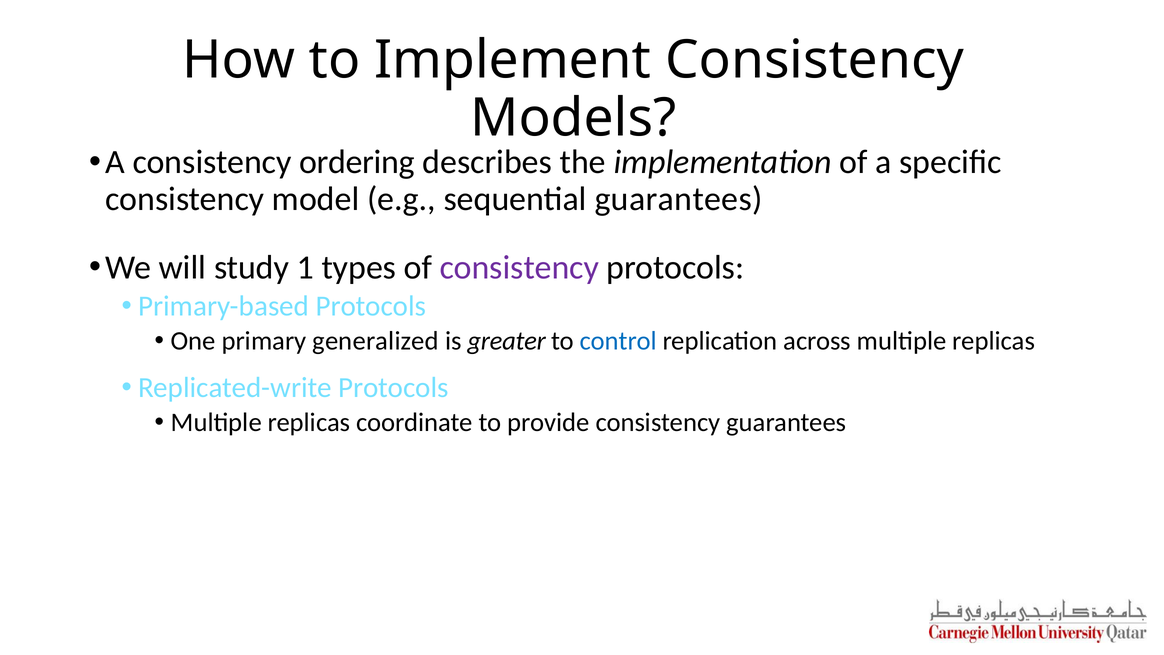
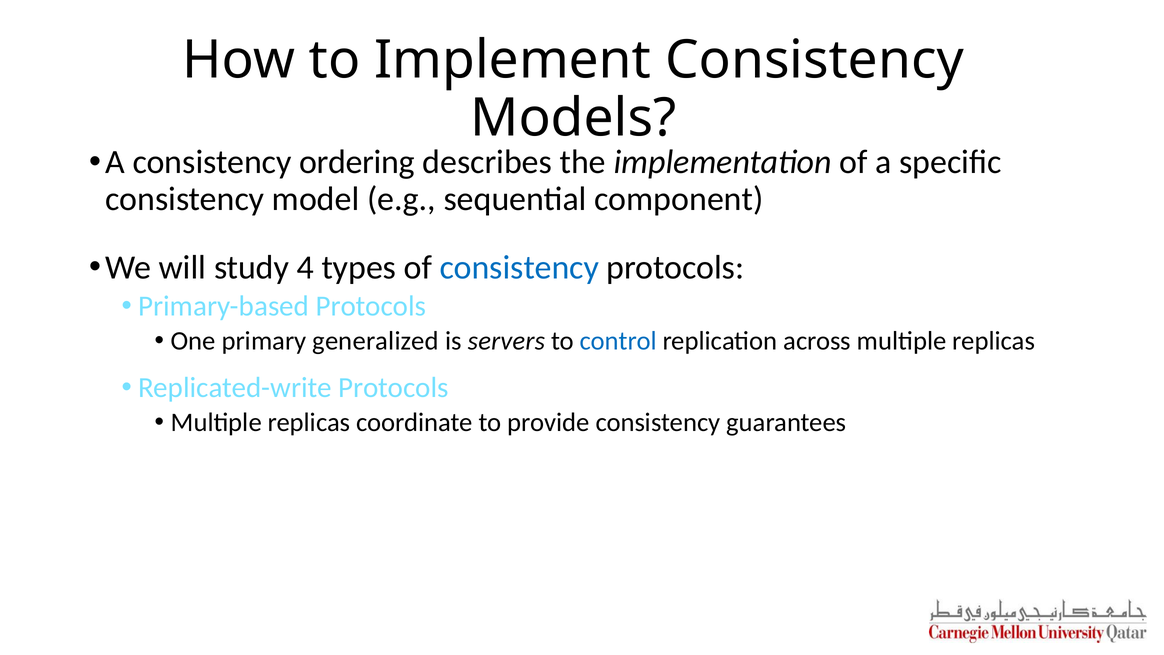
sequential guarantees: guarantees -> component (679, 199)
1: 1 -> 4 (305, 267)
consistency colour: purple -> blue (519, 267)
greater: greater -> servers (506, 341)
